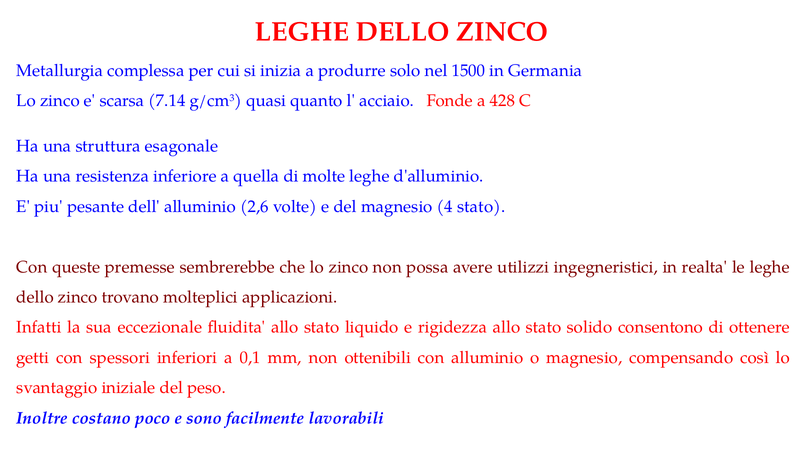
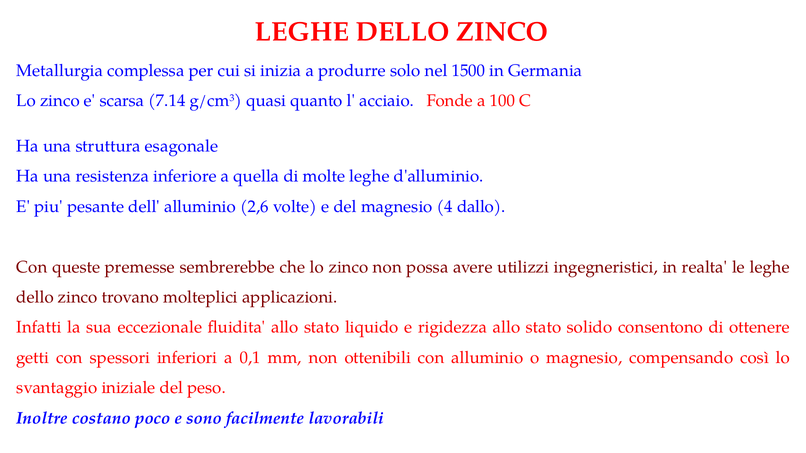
428: 428 -> 100 (502, 101)
4 stato: stato -> dallo (481, 207)
